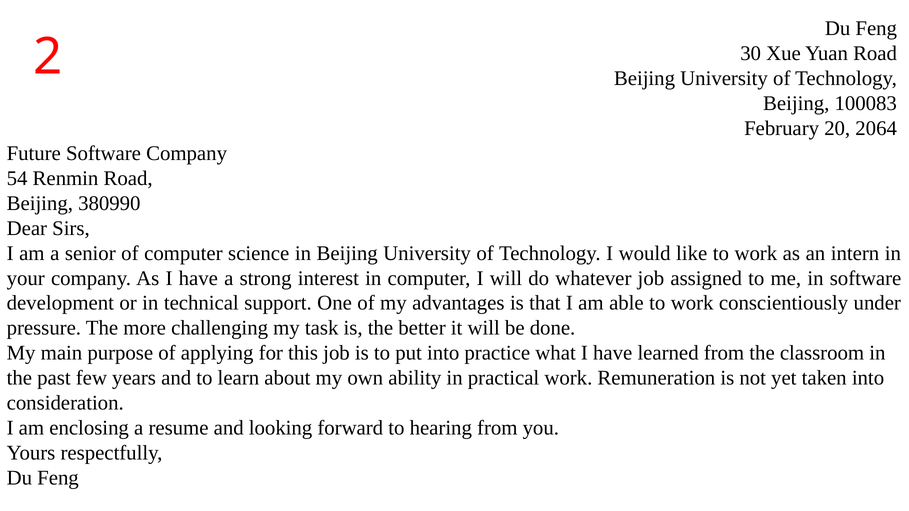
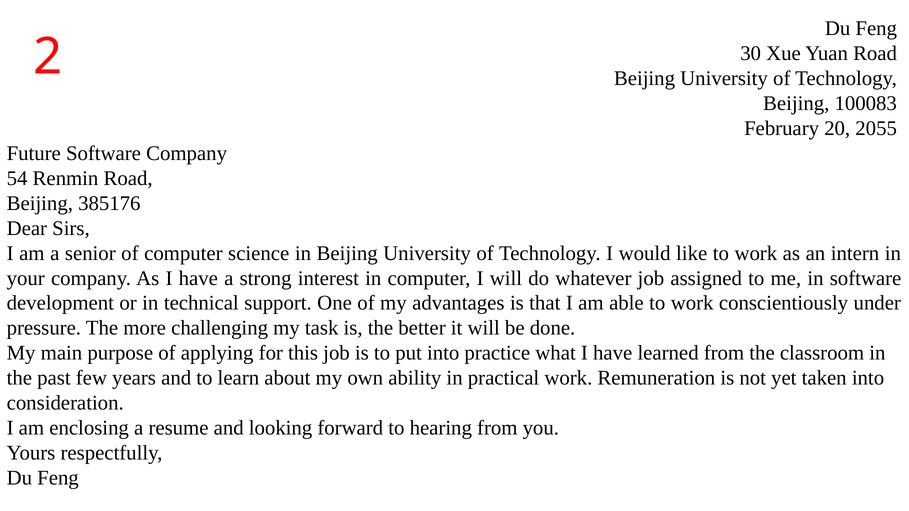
2064: 2064 -> 2055 (876, 128)
380990: 380990 -> 385176 (109, 203)
